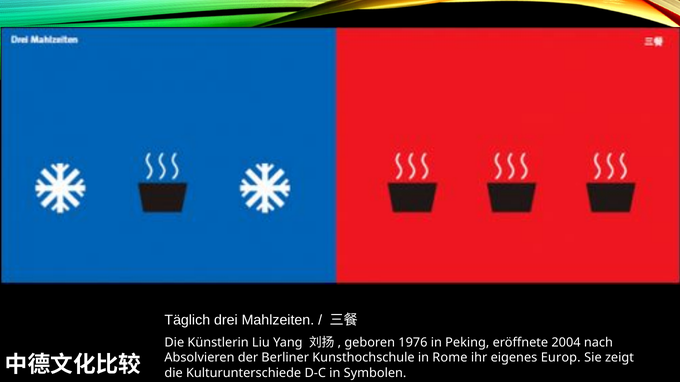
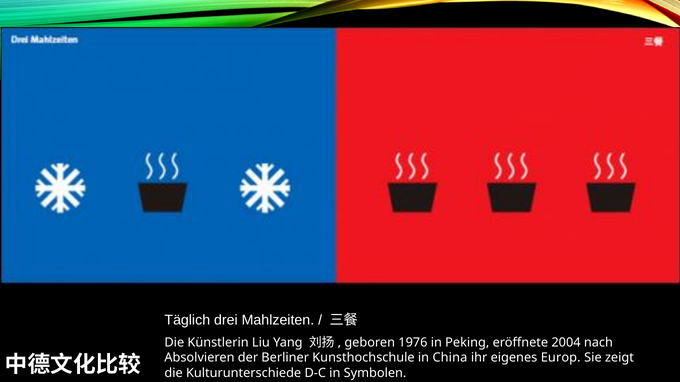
Rome: Rome -> China (450, 358)
